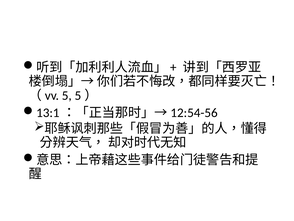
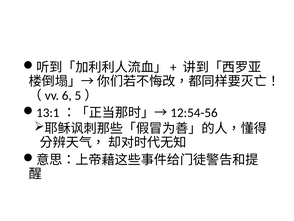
5: 5 -> 6 (67, 95)
